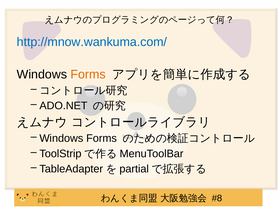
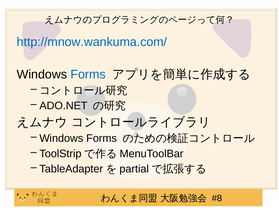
Forms colour: orange -> blue (88, 74)
